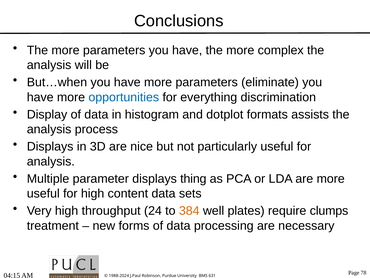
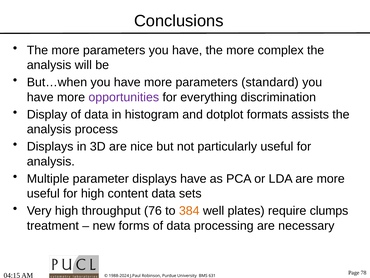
eliminate: eliminate -> standard (270, 82)
opportunities colour: blue -> purple (124, 97)
displays thing: thing -> have (193, 178)
24: 24 -> 76 (153, 211)
